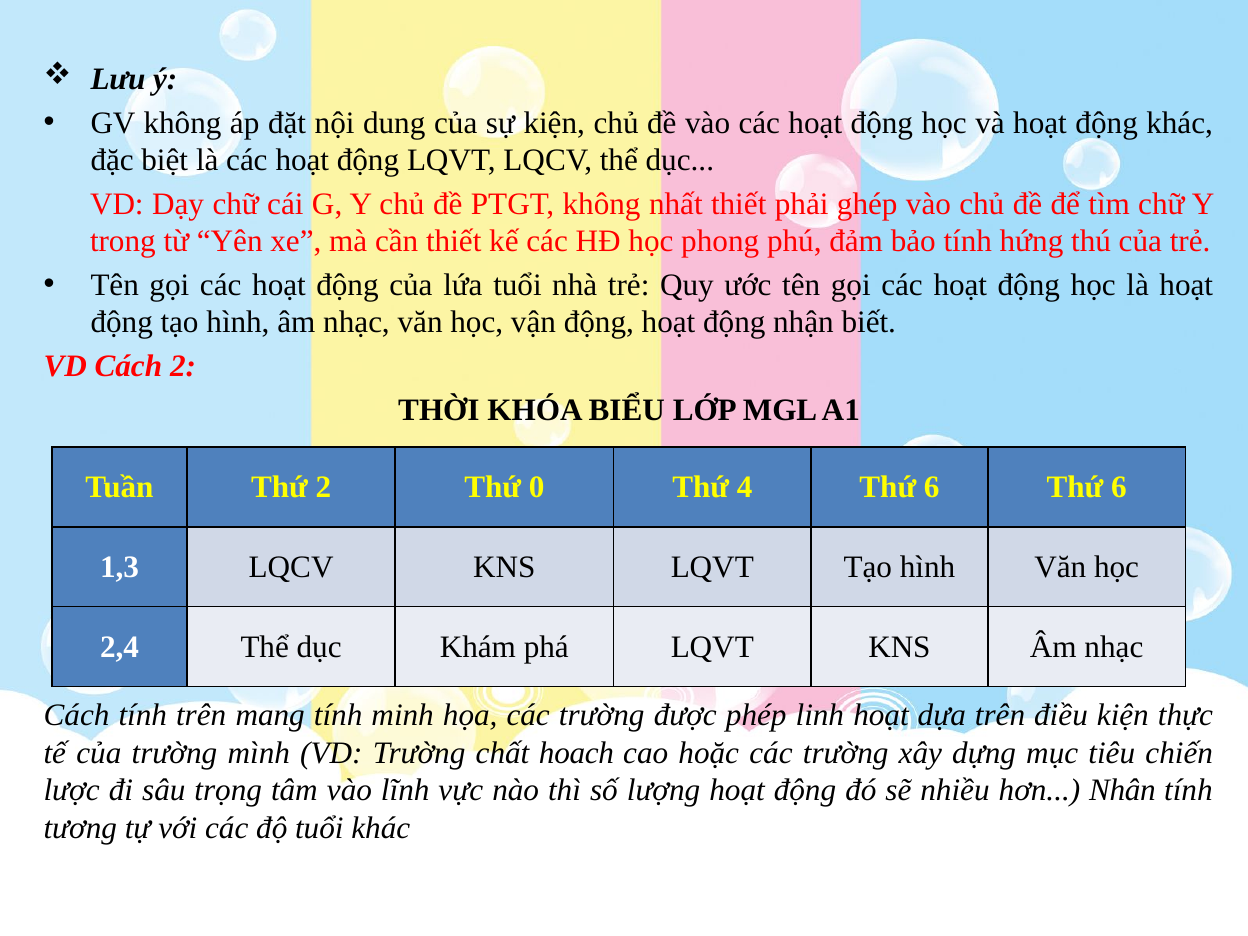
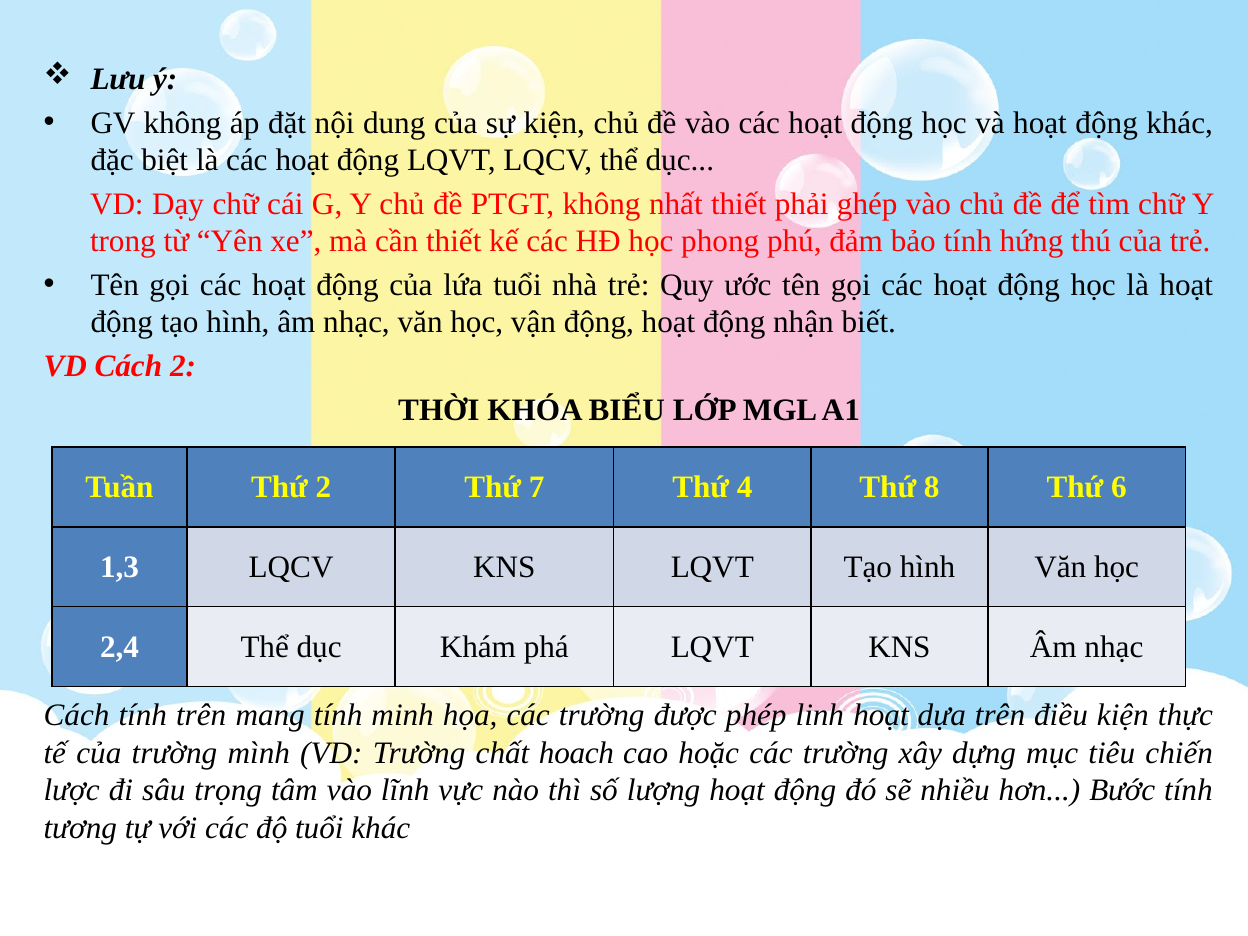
0: 0 -> 7 (537, 487)
4 Thứ 6: 6 -> 8 (932, 487)
Nhân: Nhân -> Bước (1122, 790)
